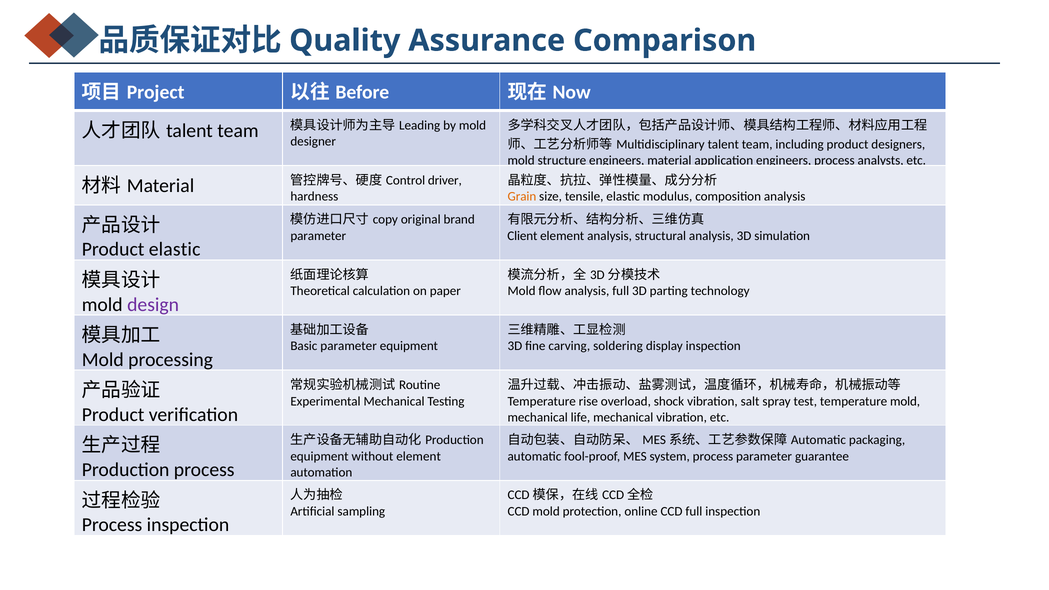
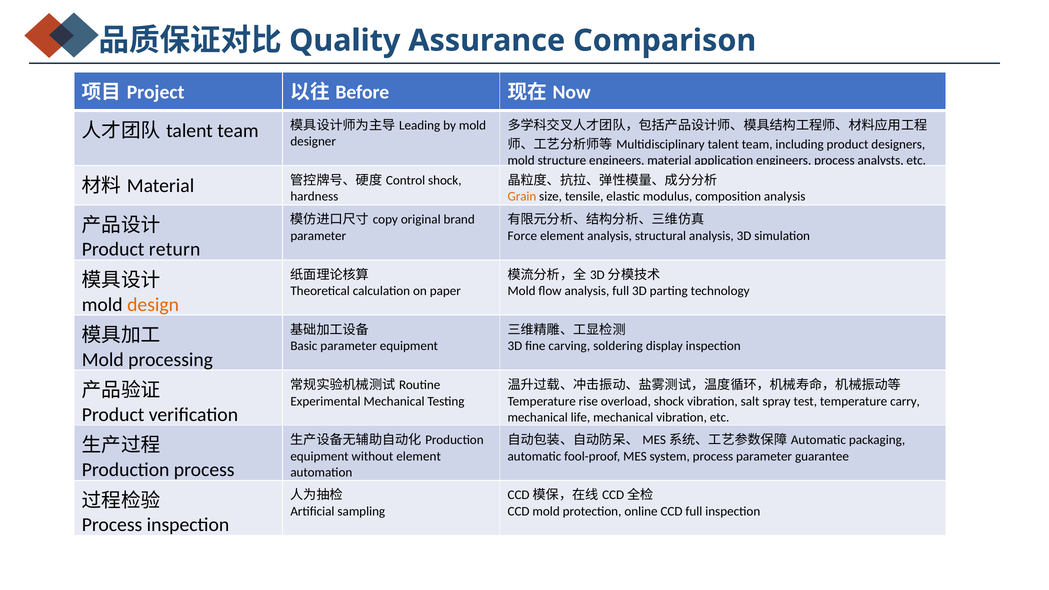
driver: driver -> shock (445, 180)
Client: Client -> Force (522, 236)
Product elastic: elastic -> return (175, 250)
design colour: purple -> orange (153, 305)
temperature mold: mold -> carry (905, 401)
